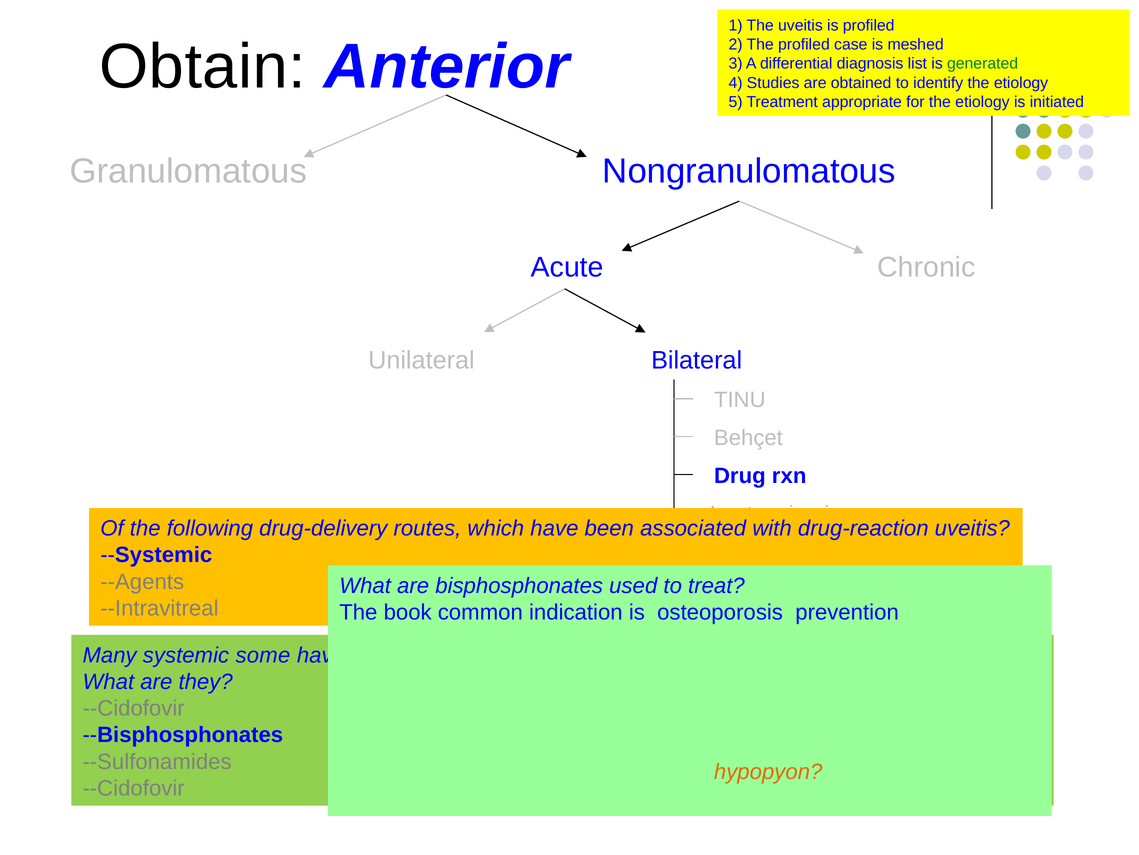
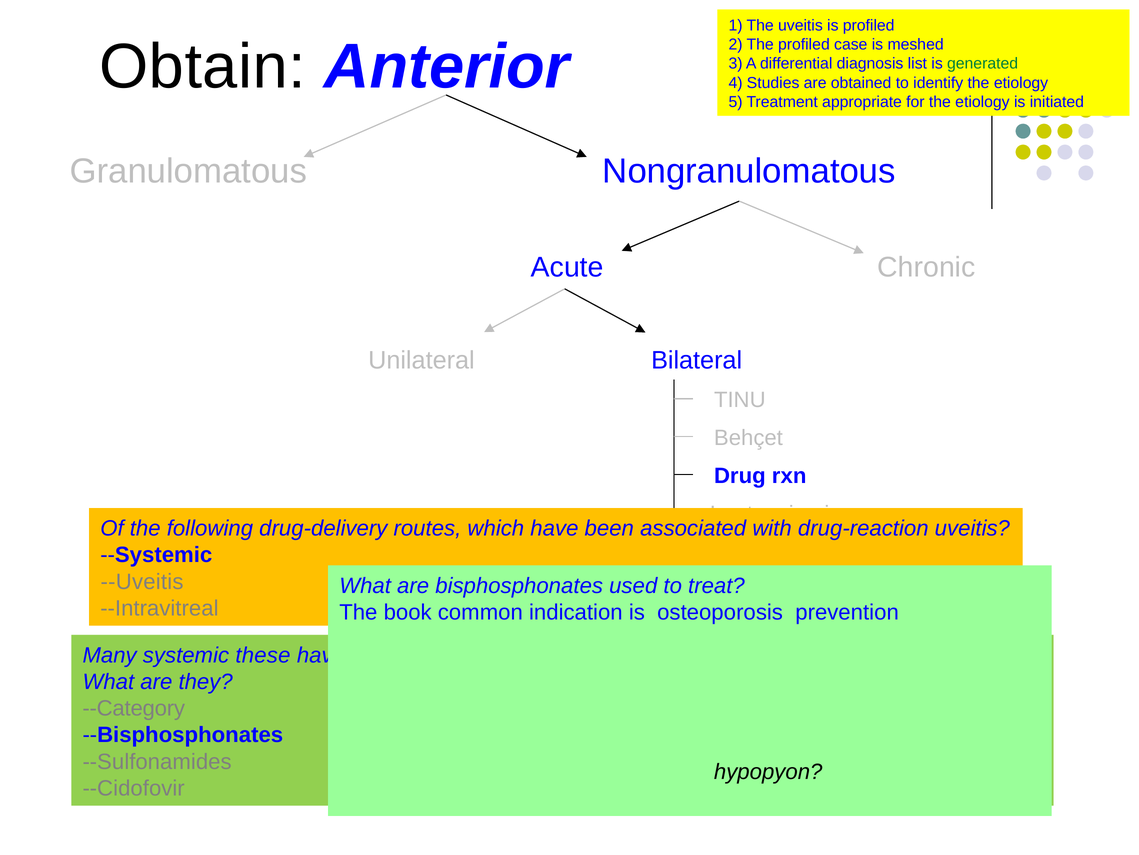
--Agents: --Agents -> --Uveitis (142, 581)
some: some -> these (263, 655)
--Cidofovir: --Cidofovir -> --Category (134, 708)
hypopyon colour: orange -> black (768, 771)
